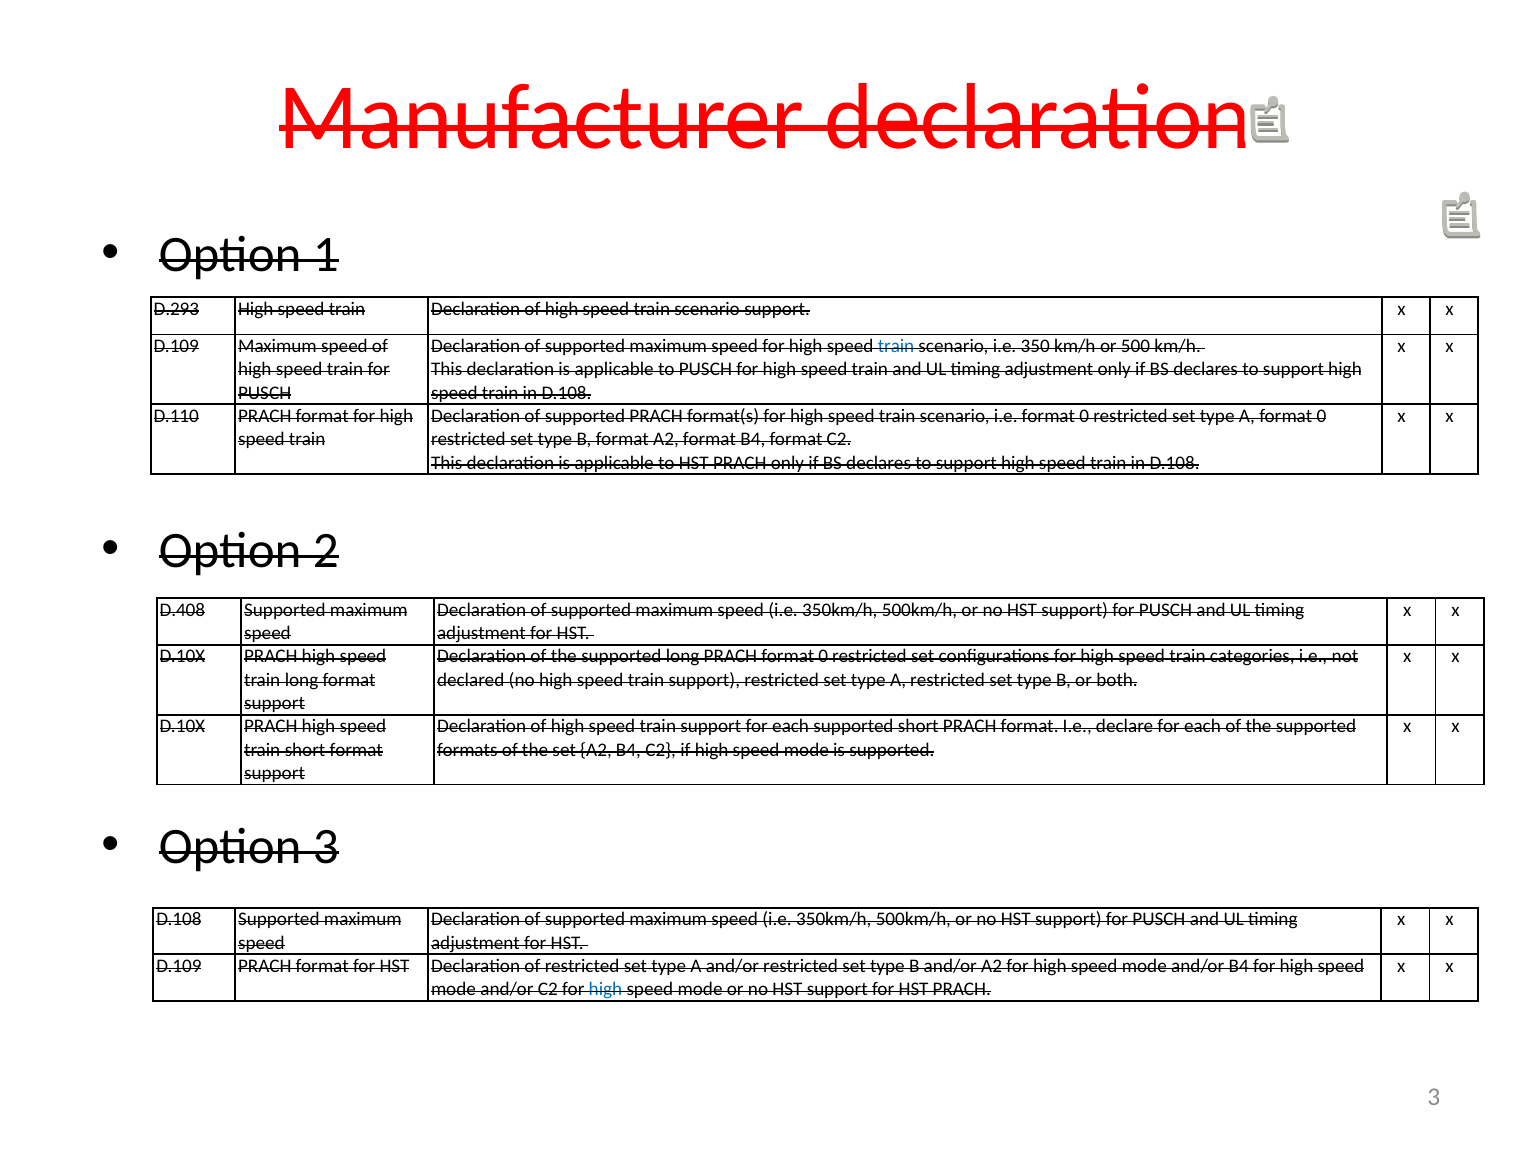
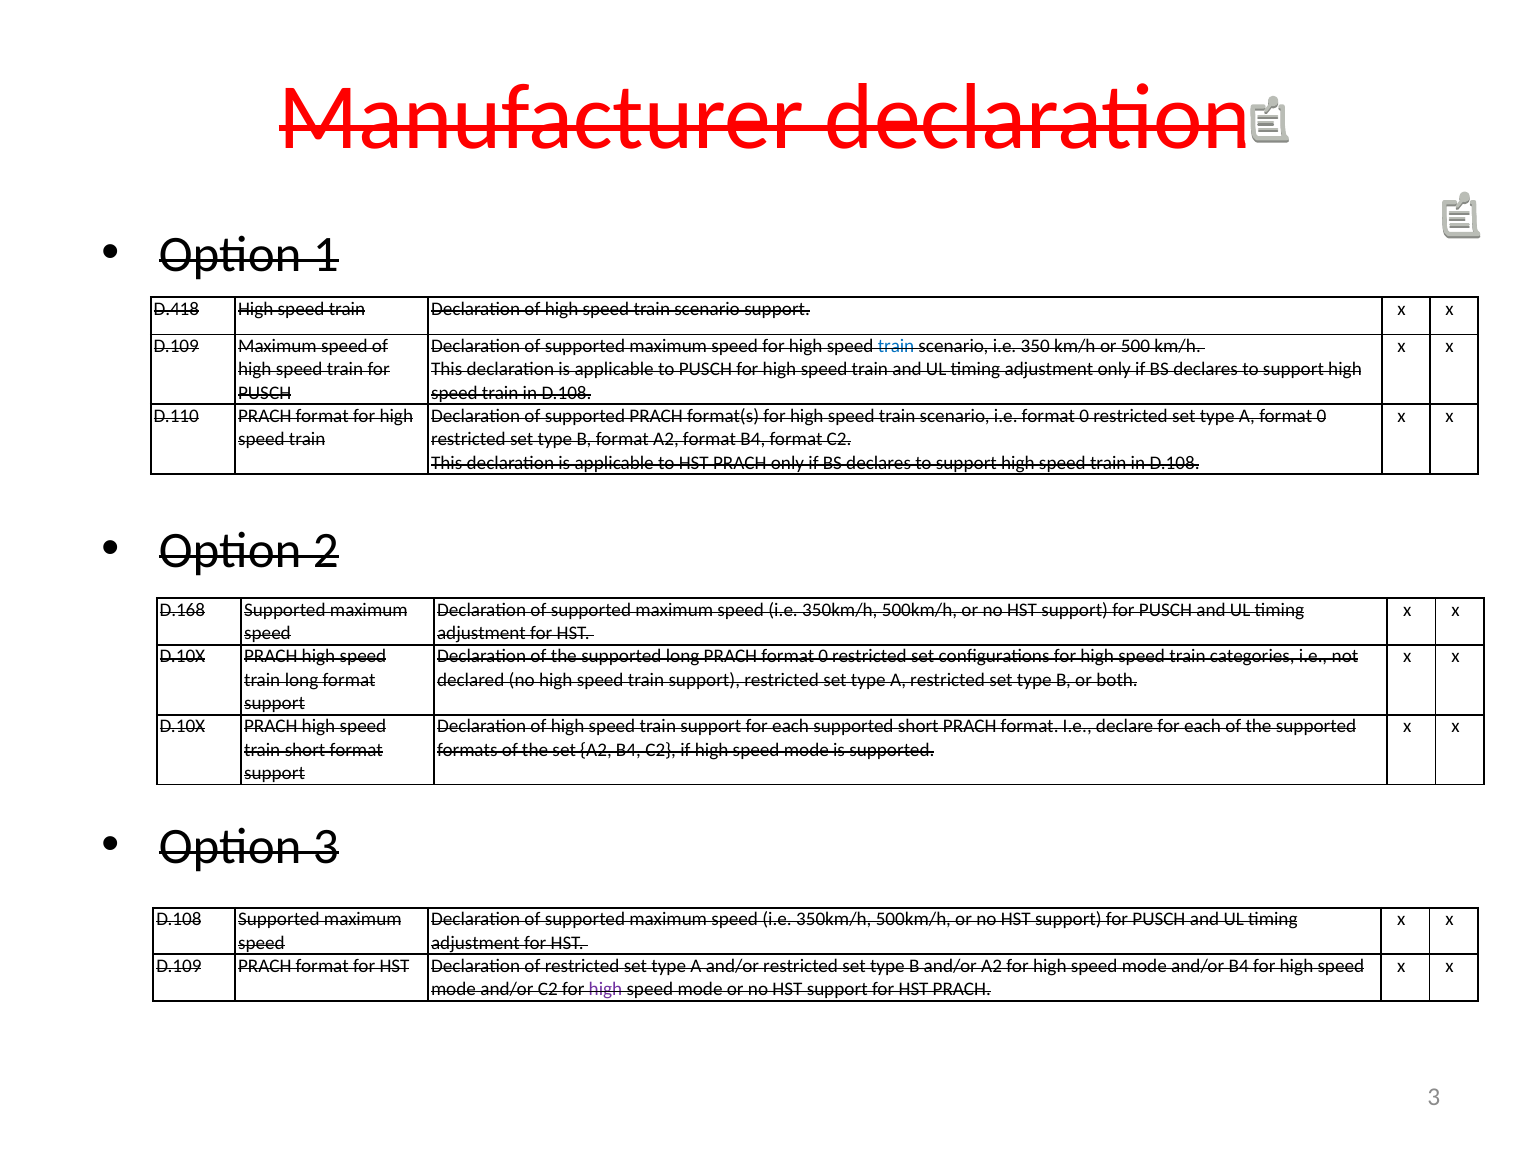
D.293: D.293 -> D.418 (176, 309)
D.408: D.408 -> D.168 (182, 610)
high colour: blue -> purple (606, 989)
